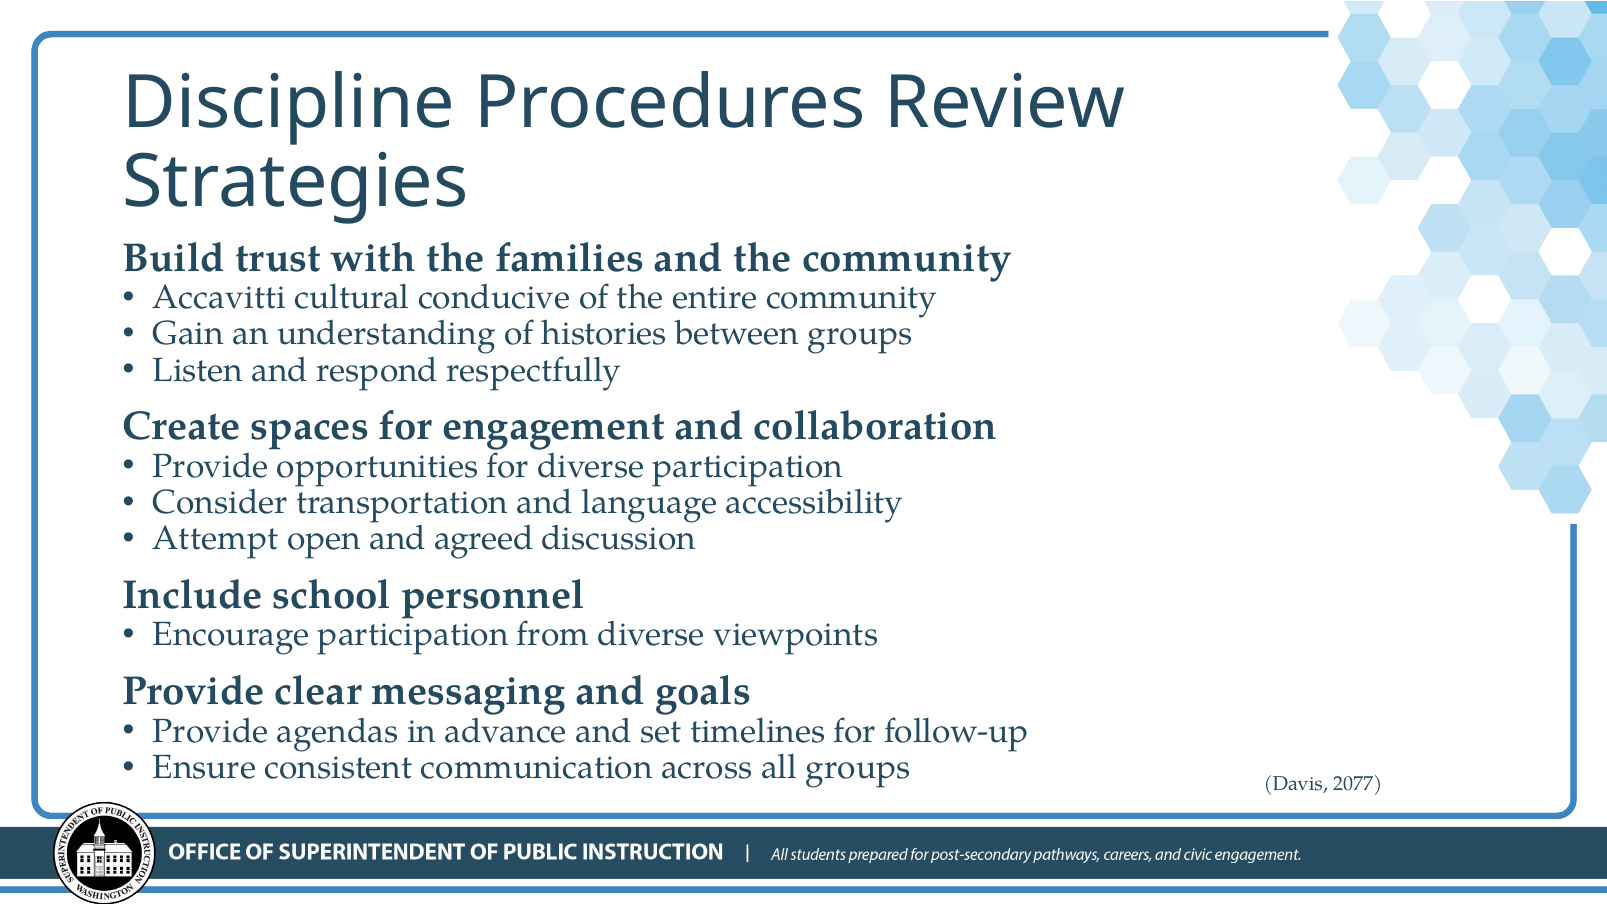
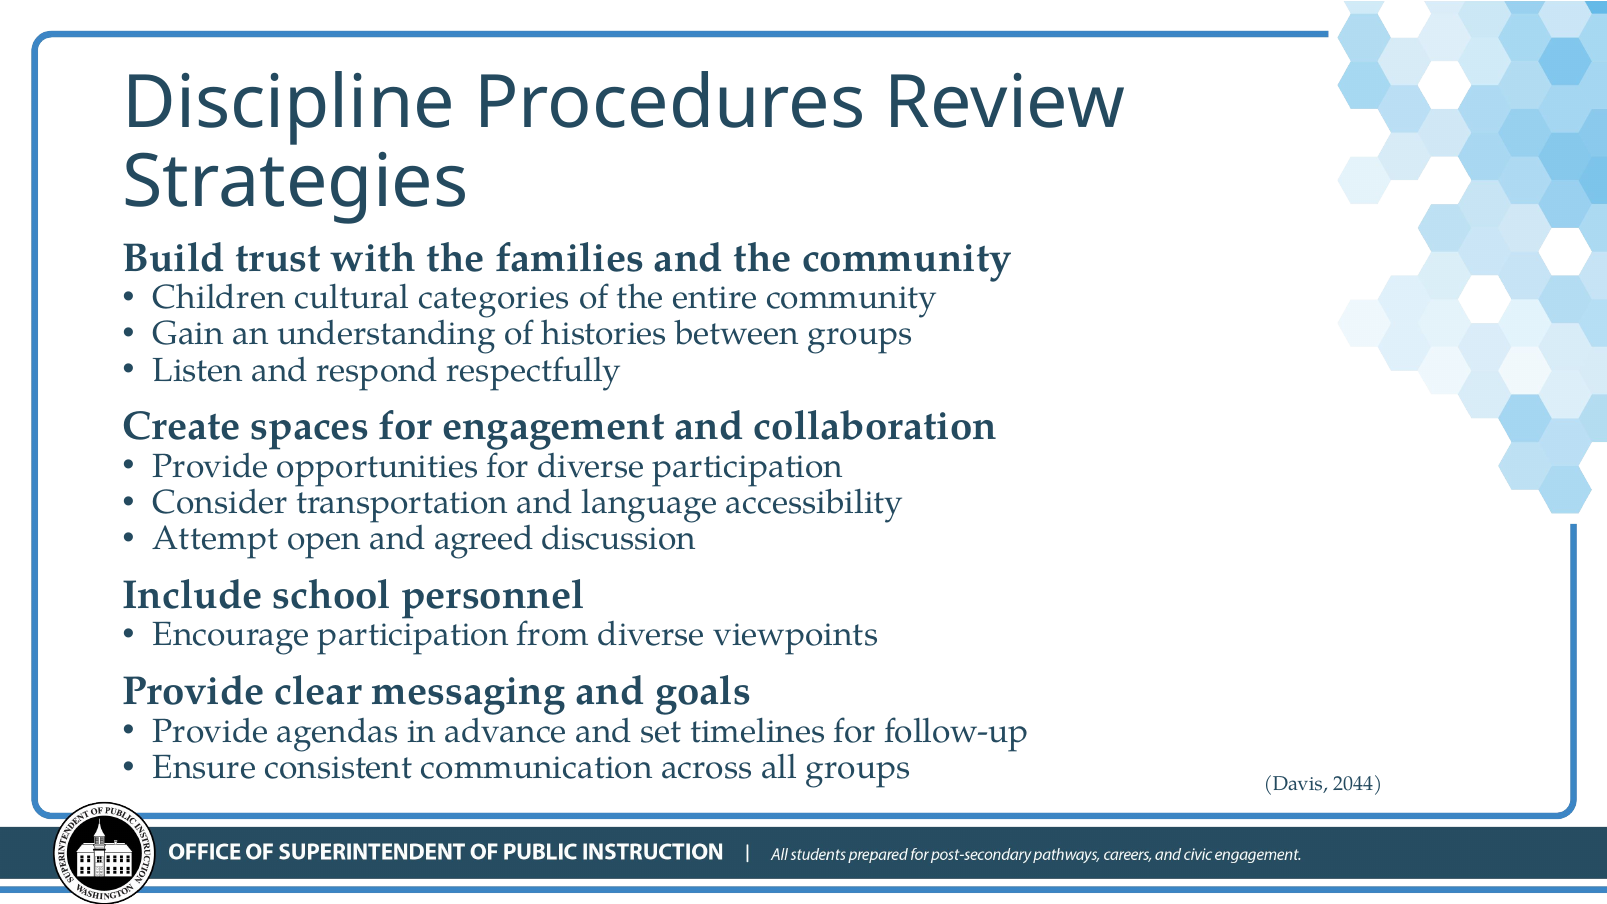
Accavitti: Accavitti -> Children (219, 298)
conducive: conducive -> categories (494, 298)
2077: 2077 -> 2044 (1358, 784)
